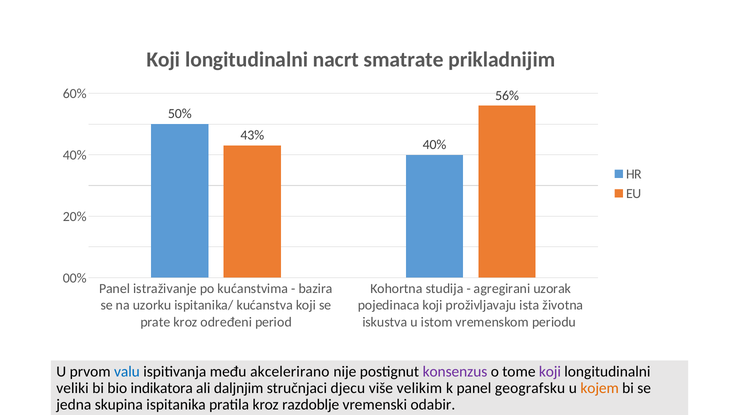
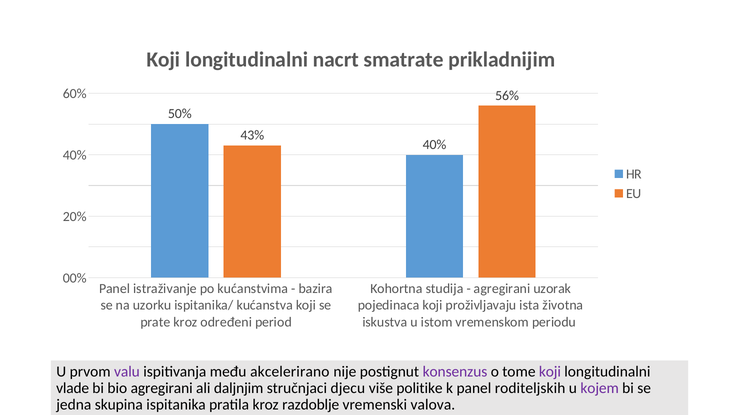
valu colour: blue -> purple (127, 372)
veliki: veliki -> vlade (73, 389)
bio indikatora: indikatora -> agregirani (162, 389)
velikim: velikim -> politike (420, 389)
geografsku: geografsku -> roditeljskih (530, 389)
kojem colour: orange -> purple (600, 389)
odabir: odabir -> valova (433, 405)
